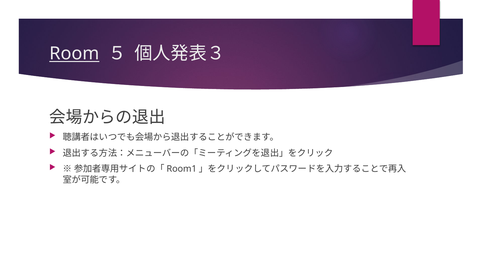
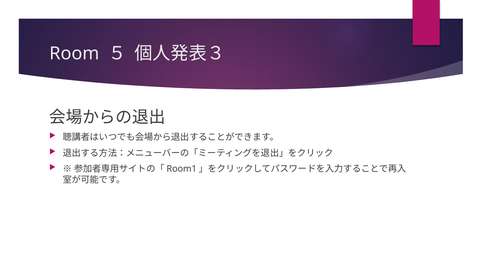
Room underline: present -> none (74, 54)
